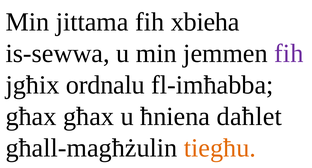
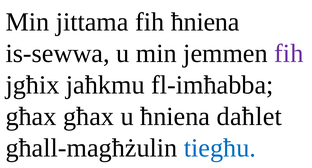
fih xbieha: xbieha -> ħniena (205, 22)
ordnalu: ordnalu -> jaħkmu (105, 85)
tiegħu colour: orange -> blue (220, 148)
